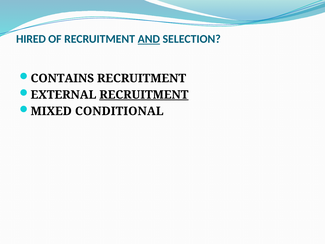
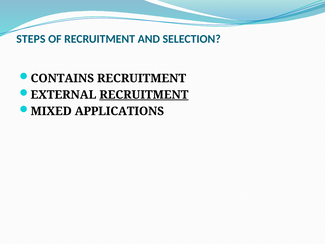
HIRED: HIRED -> STEPS (31, 39)
AND underline: present -> none (149, 39)
CONDITIONAL: CONDITIONAL -> APPLICATIONS (119, 111)
